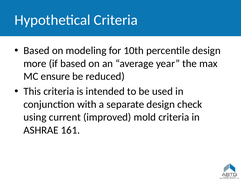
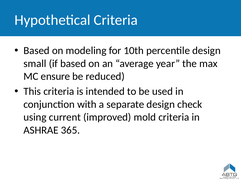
more: more -> small (35, 63)
161: 161 -> 365 (70, 130)
